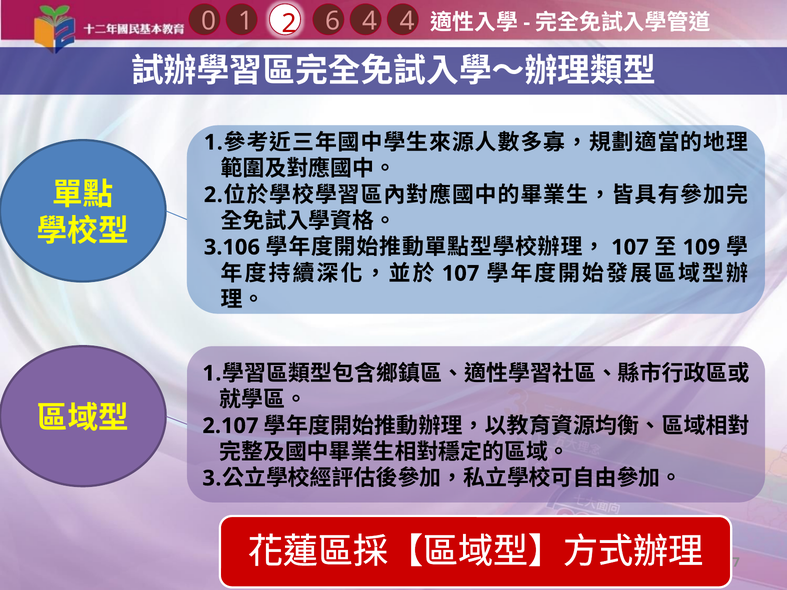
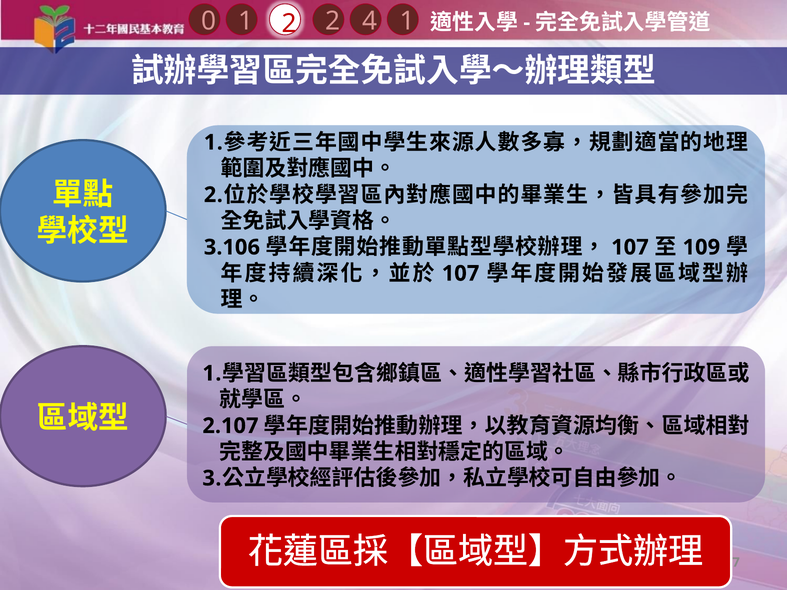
4 4: 4 -> 1 (407, 21)
2 6: 6 -> 2 (333, 21)
